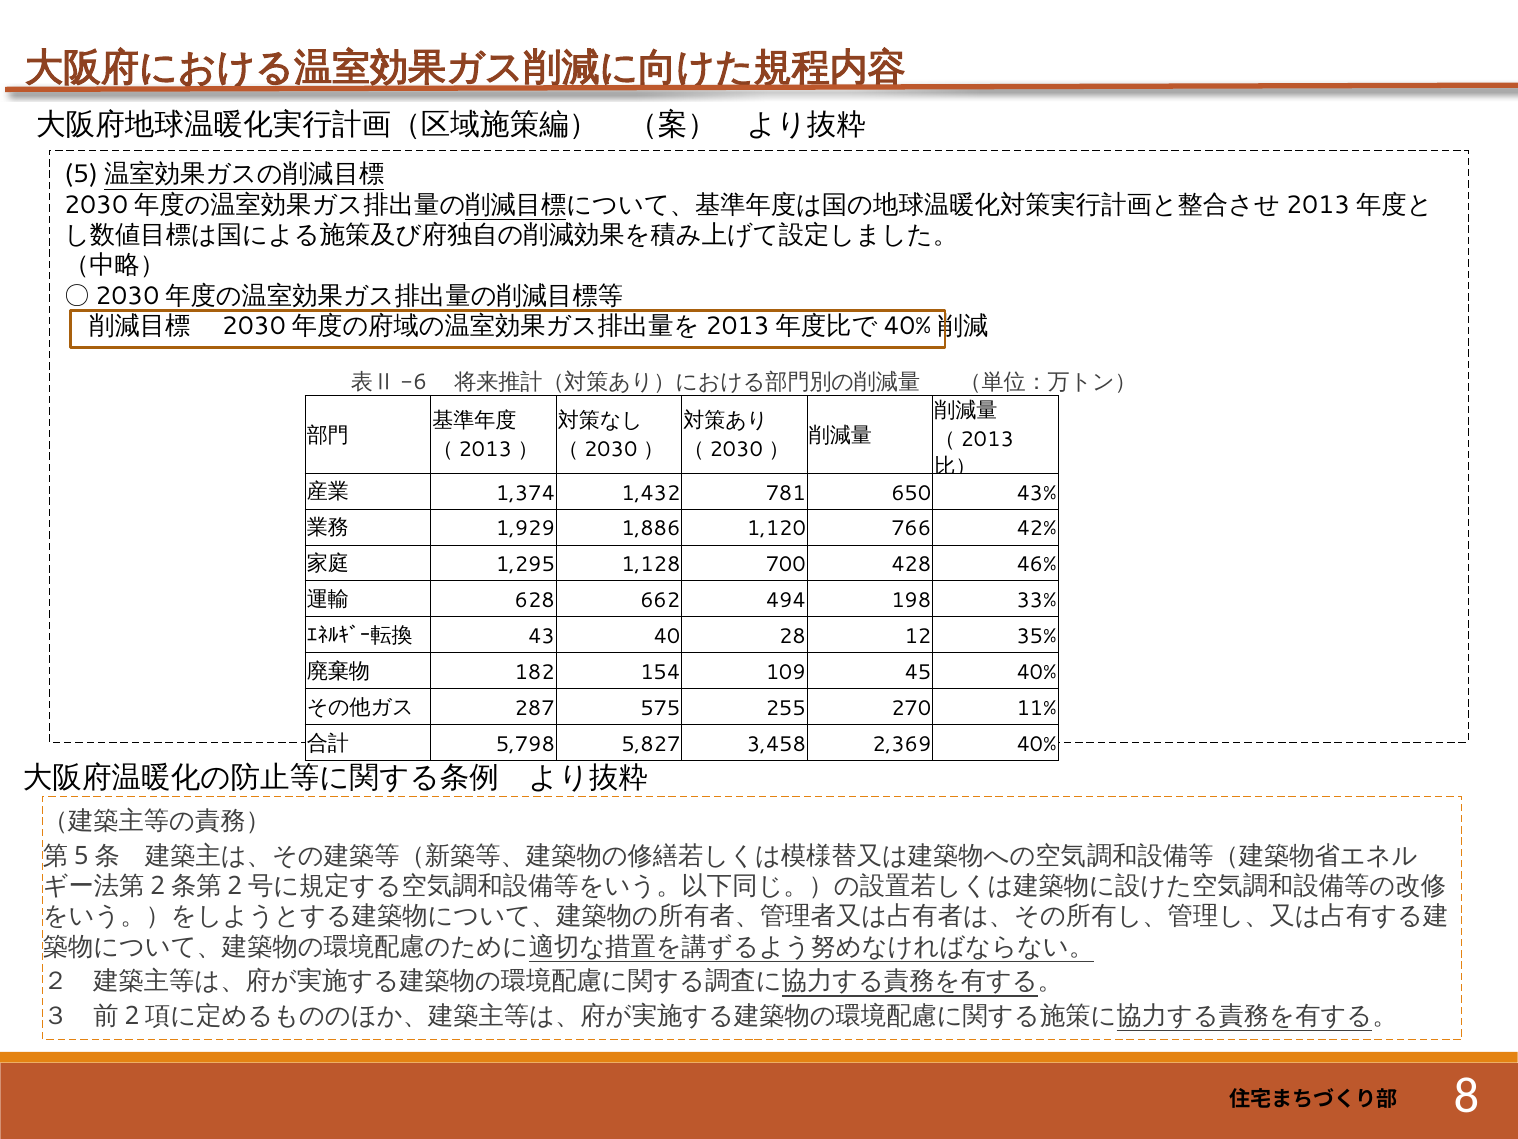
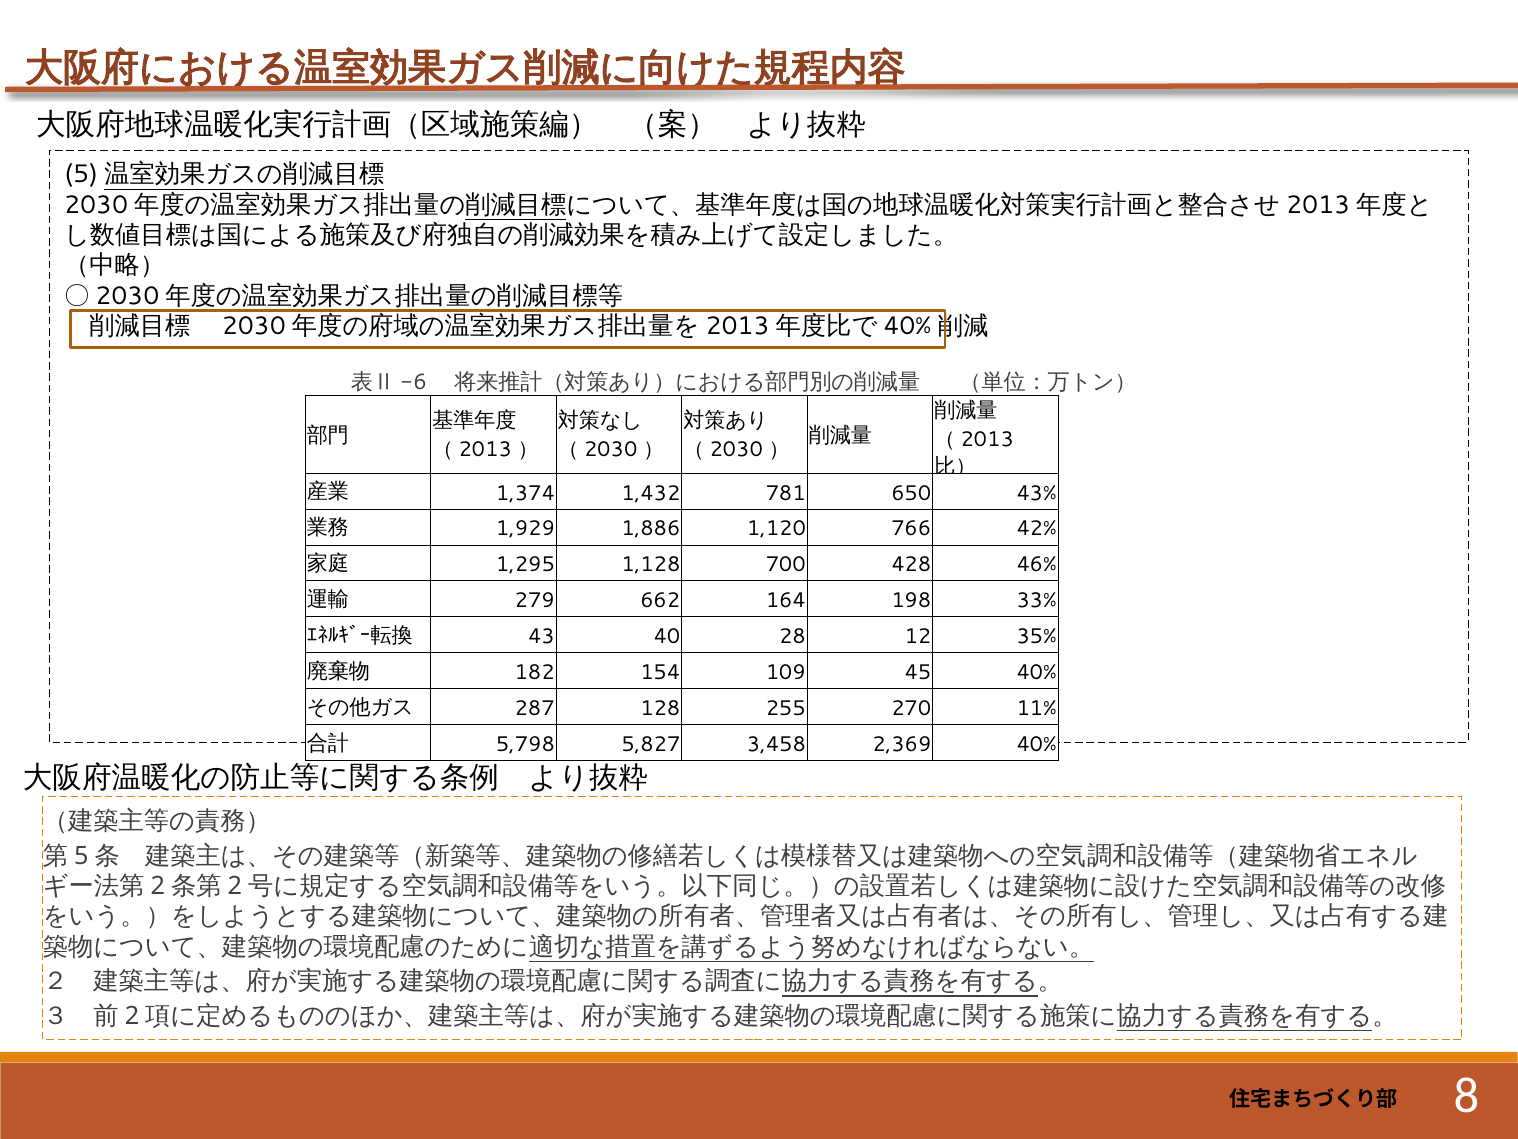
628: 628 -> 279 (535, 600)
494: 494 -> 164 (786, 600)
575: 575 -> 128 (660, 708)
